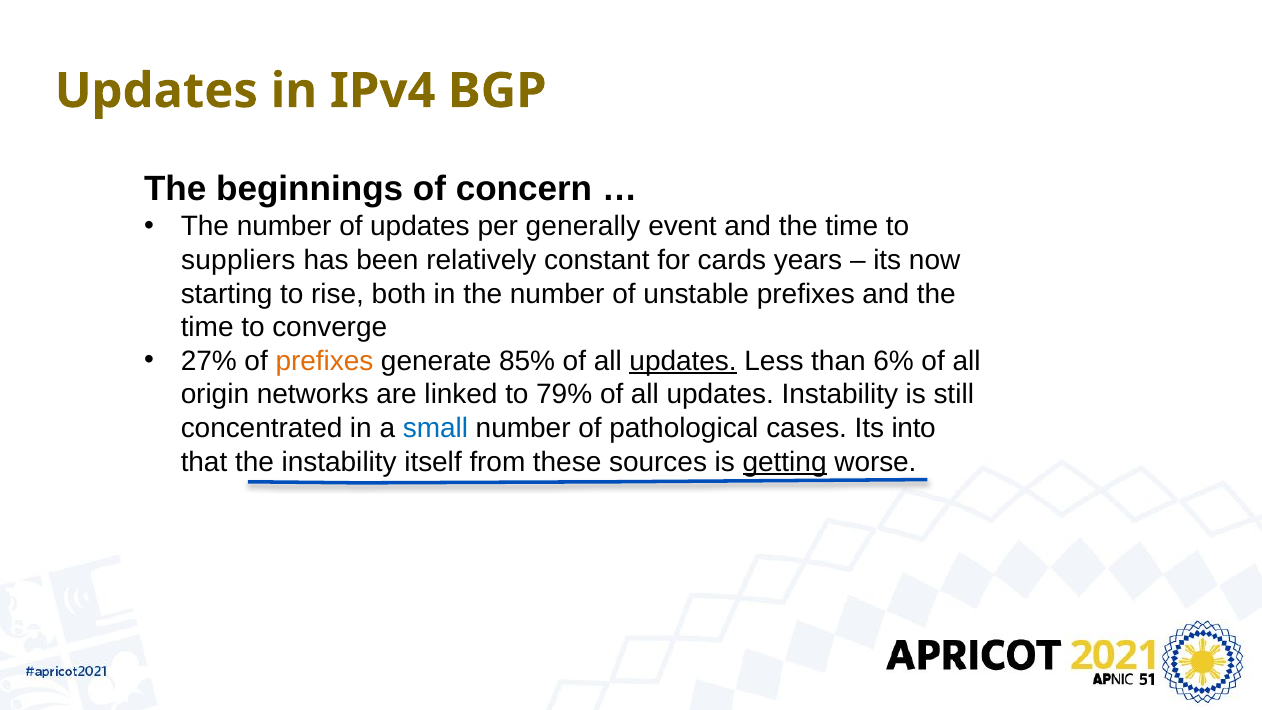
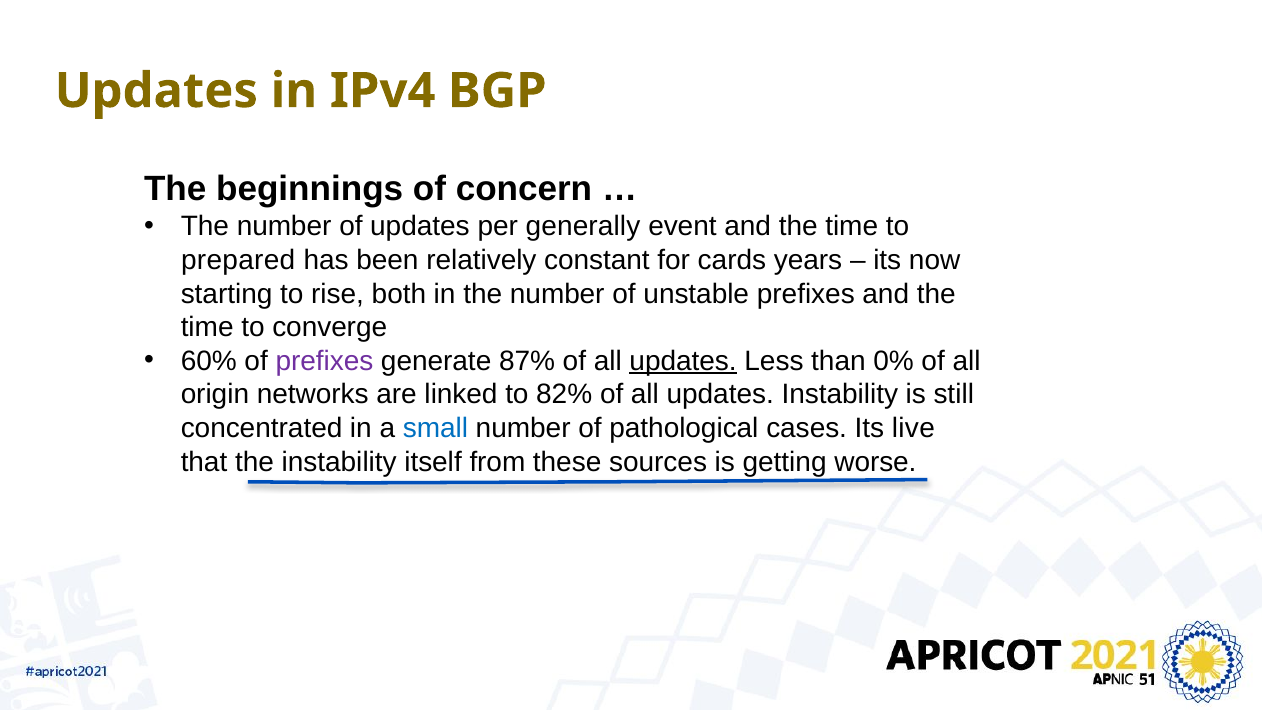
suppliers: suppliers -> prepared (238, 260)
27%: 27% -> 60% (209, 361)
prefixes colour: orange -> purple (324, 361)
85%: 85% -> 87% (527, 361)
6%: 6% -> 0% (894, 361)
79%: 79% -> 82% (564, 395)
into: into -> live (913, 428)
getting underline: present -> none (785, 462)
